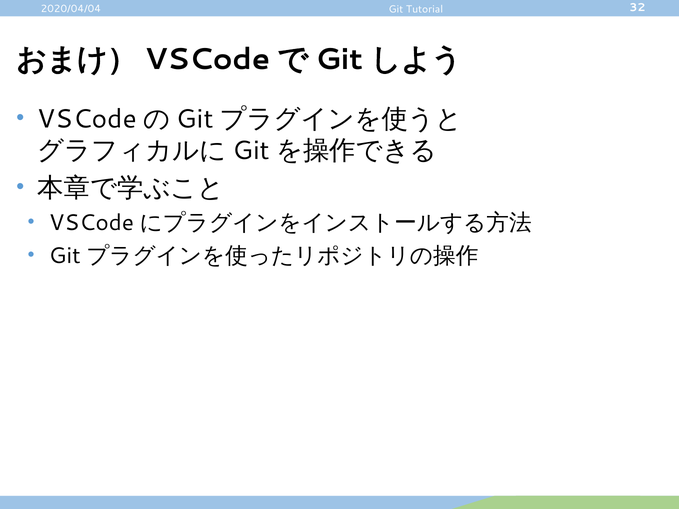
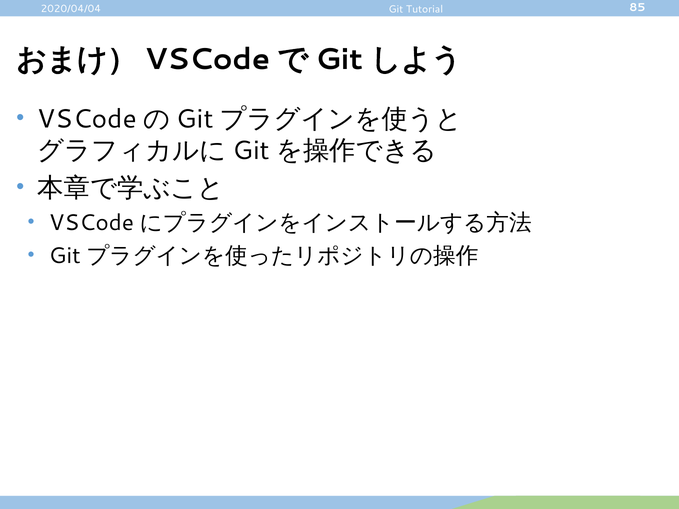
32: 32 -> 85 (637, 8)
